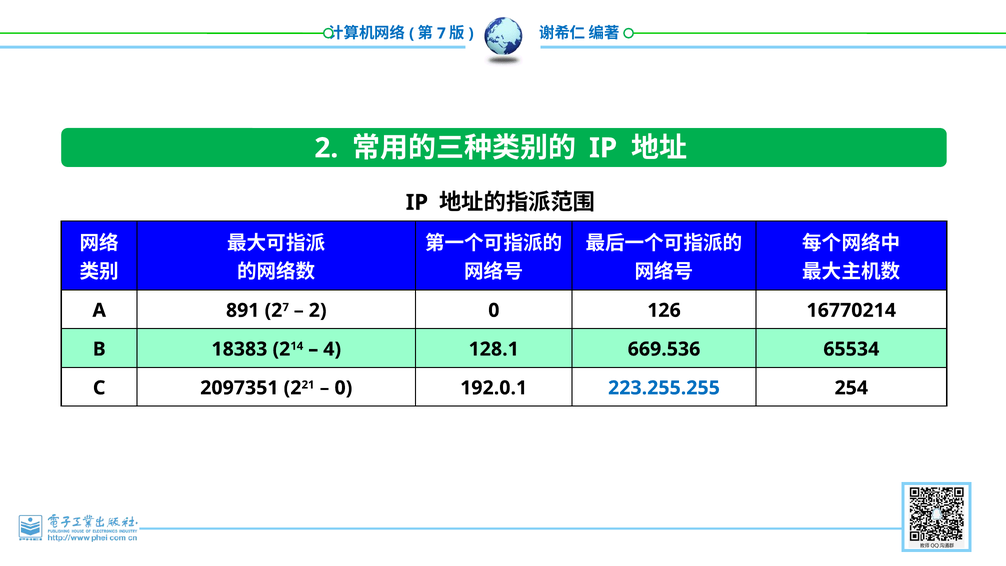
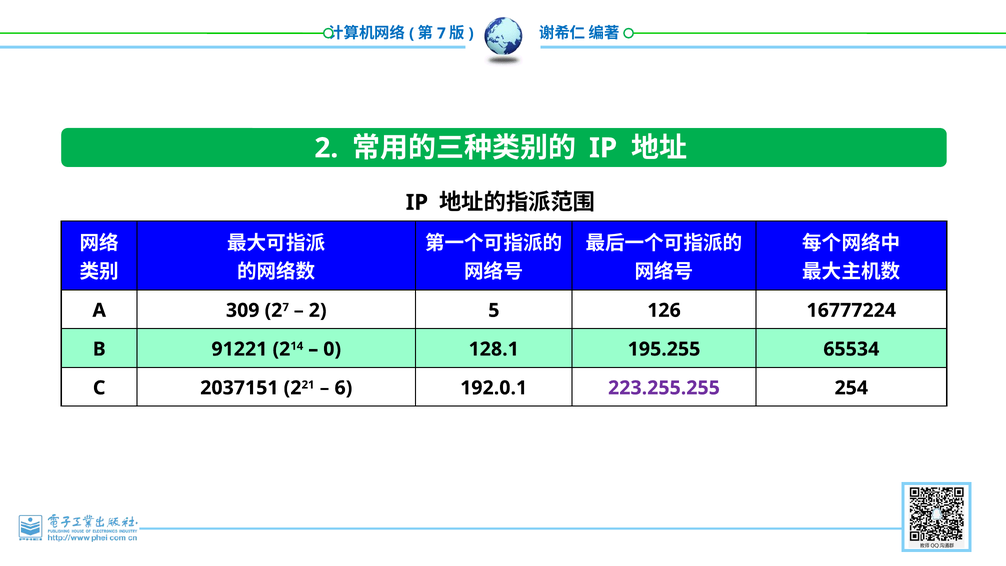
891: 891 -> 309 (243, 310)
2 0: 0 -> 5 (494, 310)
16770214: 16770214 -> 16777224 (851, 310)
18383: 18383 -> 91221 (239, 349)
4: 4 -> 0 (332, 349)
669.536: 669.536 -> 195.255 (664, 349)
2097351: 2097351 -> 2037151 (239, 388)
0: 0 -> 6 (343, 388)
223.255.255 colour: blue -> purple (664, 388)
